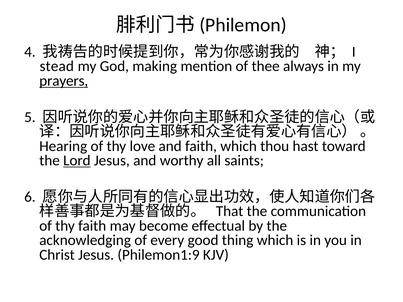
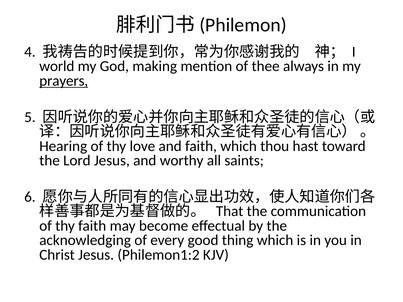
stead: stead -> world (57, 66)
Lord underline: present -> none (77, 161)
Philemon1:9: Philemon1:9 -> Philemon1:2 (159, 255)
